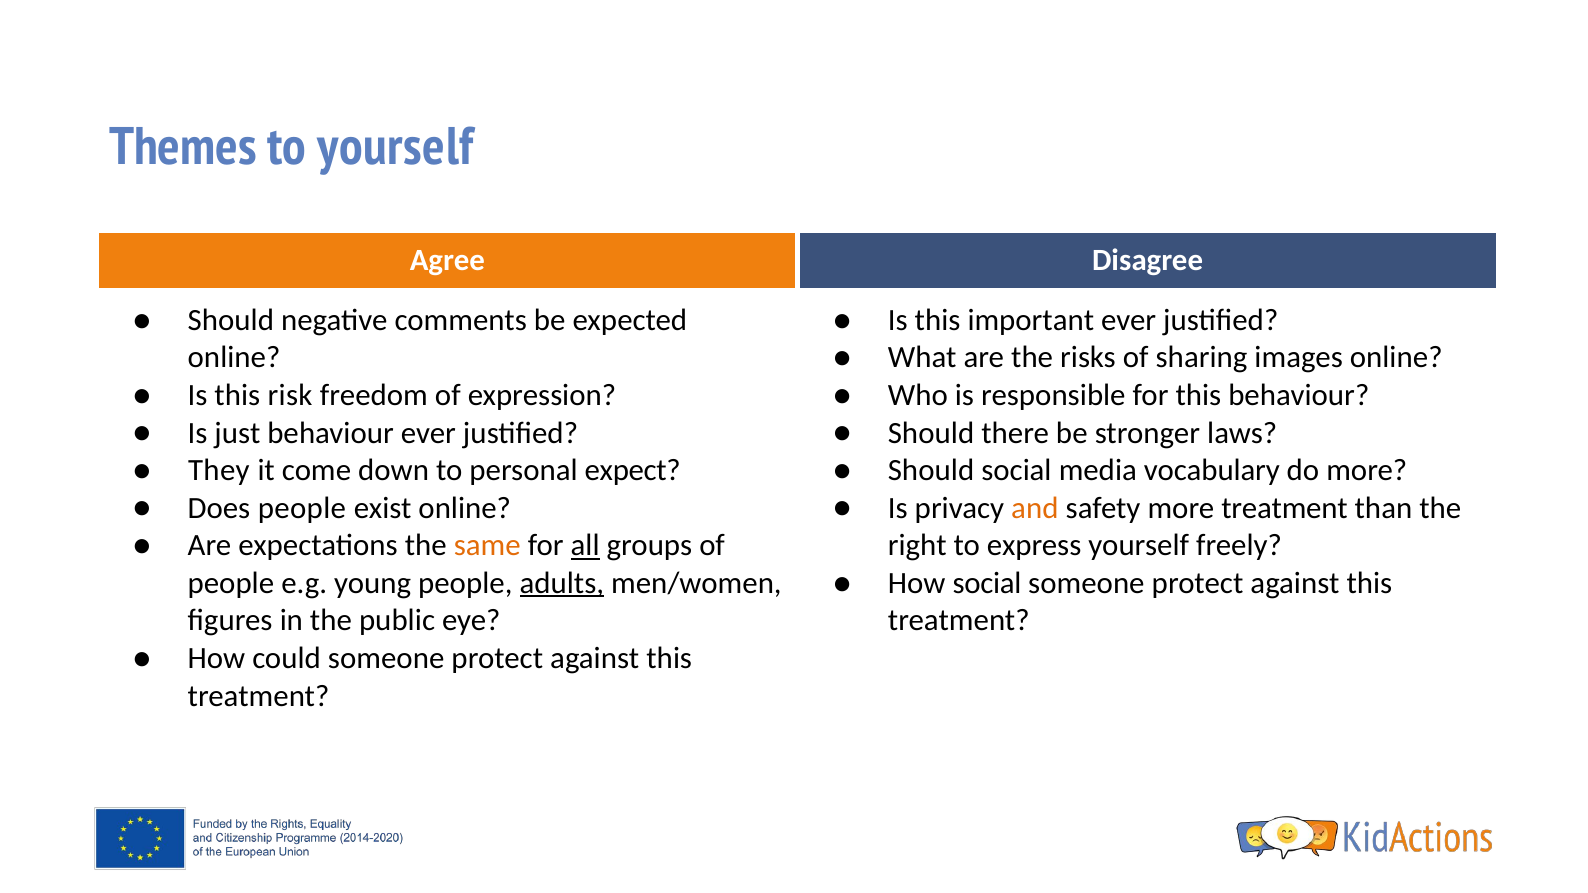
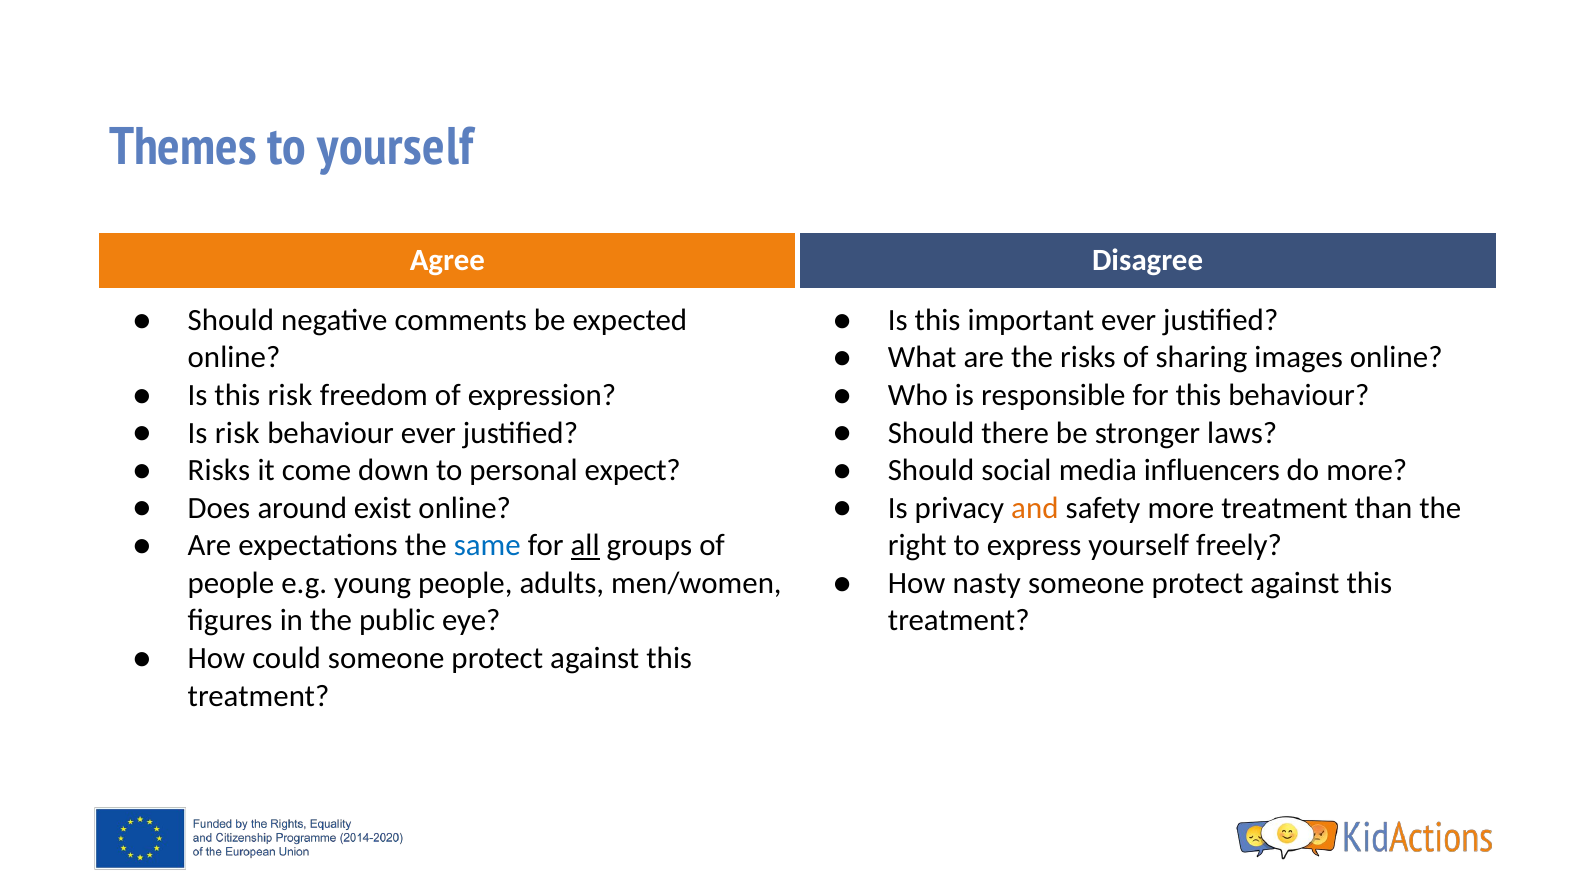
Is just: just -> risk (237, 433)
They: They -> Risks (219, 471)
vocabulary: vocabulary -> influencers (1212, 471)
Does people: people -> around (302, 508)
same colour: orange -> blue (487, 546)
adults underline: present -> none (562, 583)
How social: social -> nasty (987, 583)
